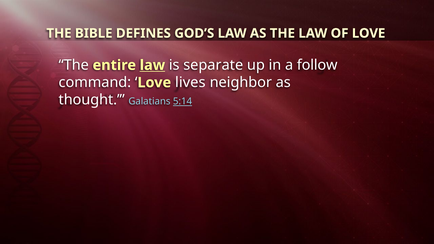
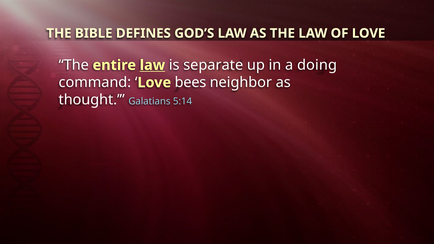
follow: follow -> doing (317, 65)
lives: lives -> bees (190, 83)
5:14 underline: present -> none (183, 102)
